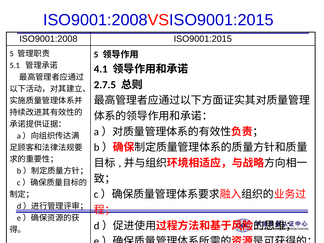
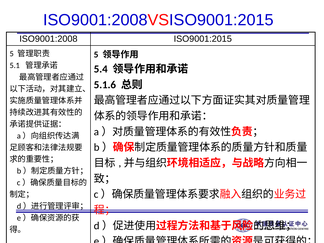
4.1: 4.1 -> 5.4 (101, 69)
2.7.5: 2.7.5 -> 5.1.6 (105, 85)
